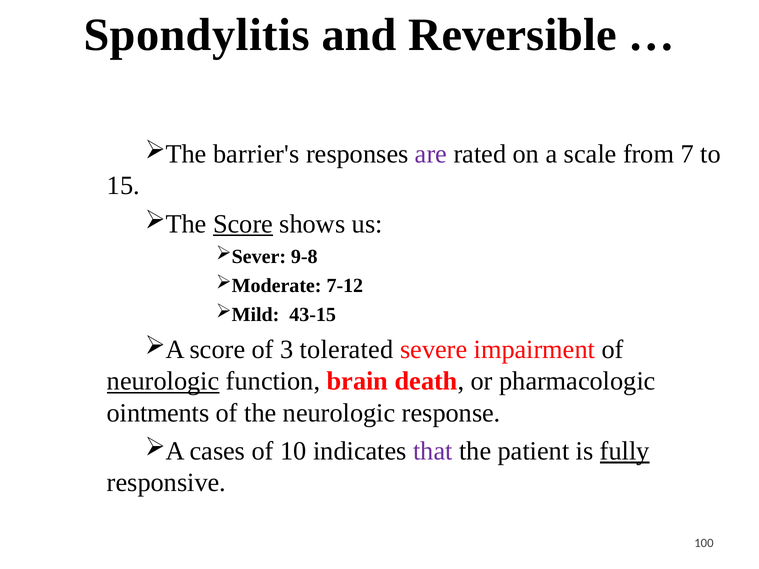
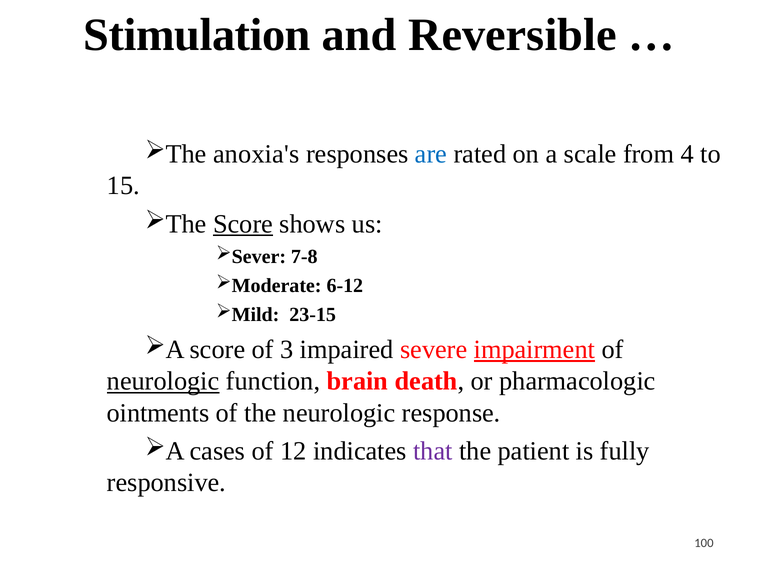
Spondylitis: Spondylitis -> Stimulation (197, 35)
barrier's: barrier's -> anoxia's (256, 154)
are colour: purple -> blue (431, 154)
7: 7 -> 4 (687, 154)
9-8: 9-8 -> 7-8 (304, 257)
7-12: 7-12 -> 6-12 (345, 286)
43-15: 43-15 -> 23-15 (313, 315)
tolerated: tolerated -> impaired (347, 350)
impairment underline: none -> present (534, 350)
10: 10 -> 12 (293, 451)
fully underline: present -> none (625, 451)
